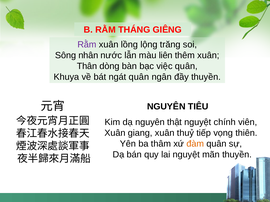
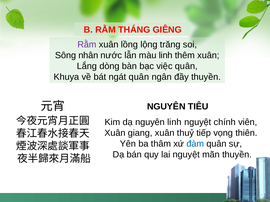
màu liên: liên -> linh (166, 56)
Thân: Thân -> Lắng (87, 66)
nguyên thật: thật -> linh (174, 122)
đàm colour: orange -> blue (195, 144)
